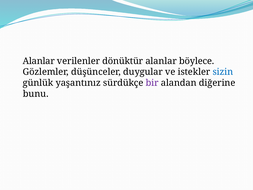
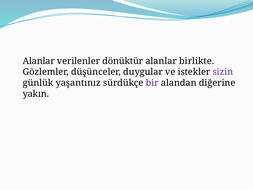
böylece: böylece -> birlikte (197, 61)
sizin colour: blue -> purple (223, 72)
bunu: bunu -> yakın (36, 94)
